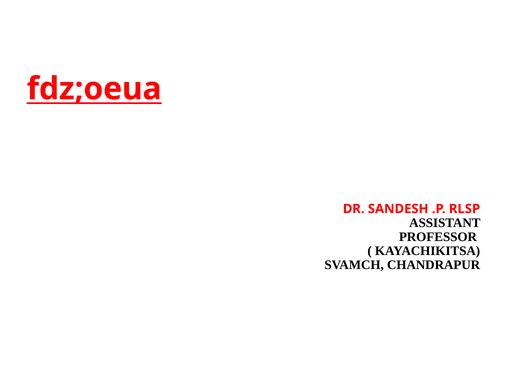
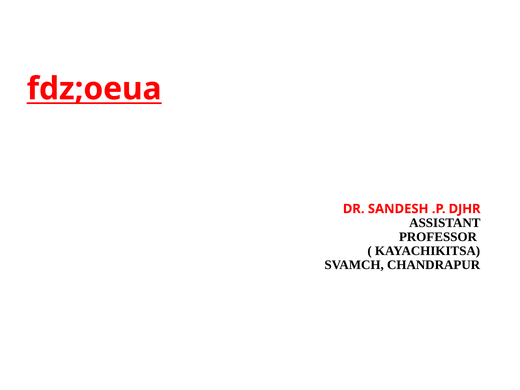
RLSP: RLSP -> DJHR (465, 209)
